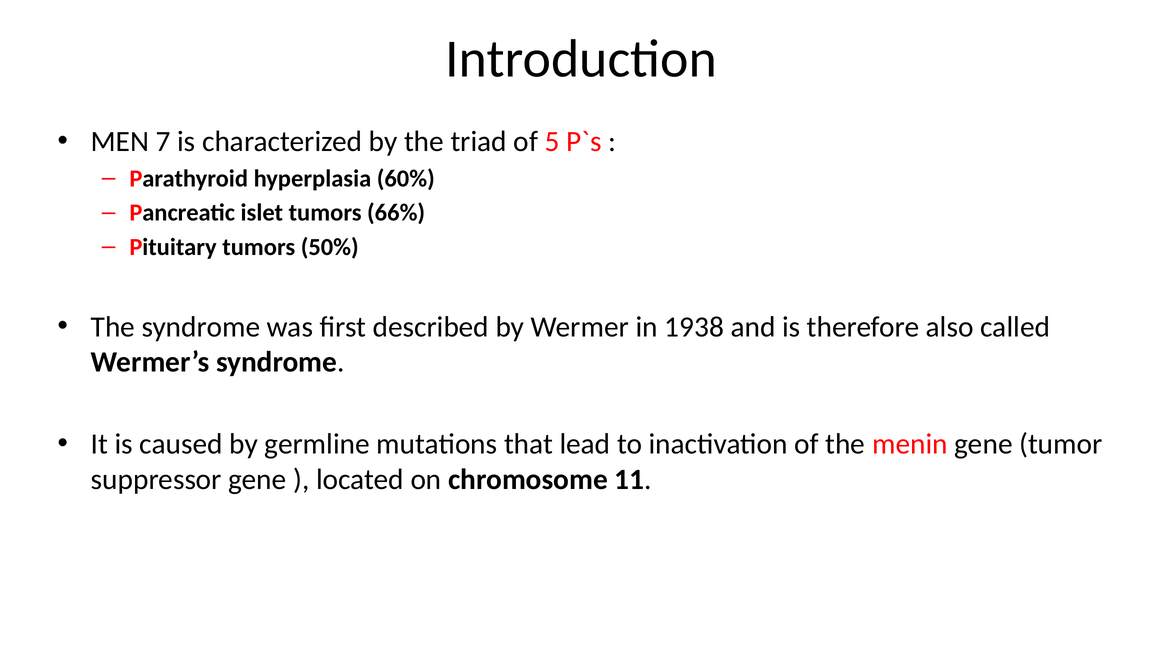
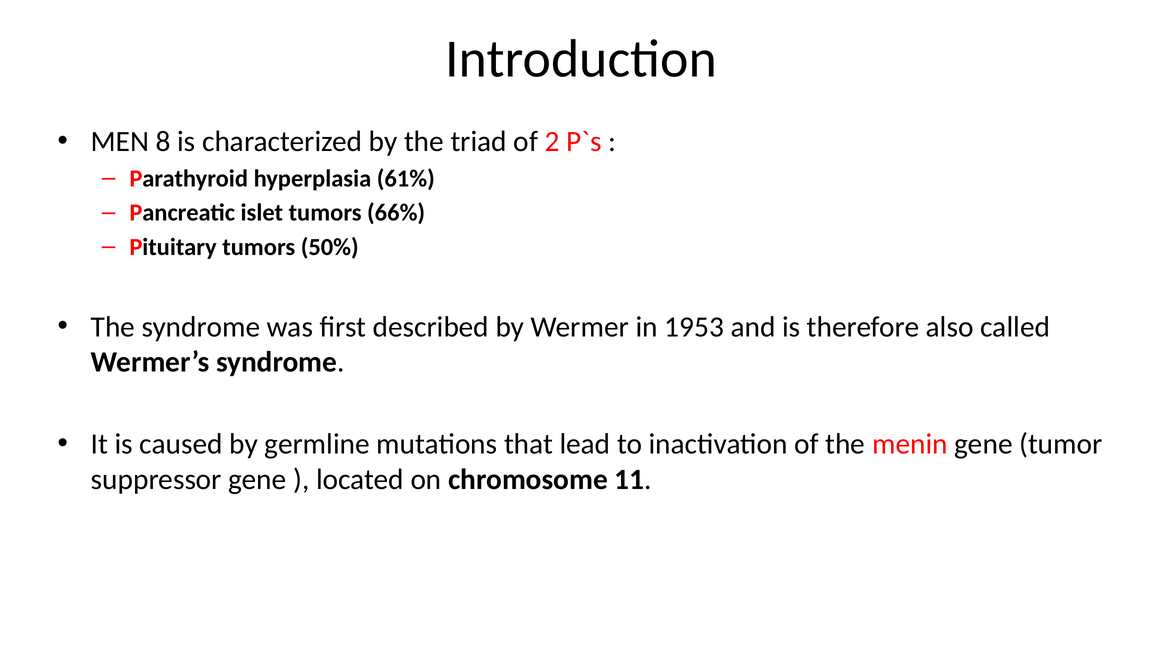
7: 7 -> 8 (163, 142)
5: 5 -> 2 (552, 142)
60%: 60% -> 61% (406, 179)
1938: 1938 -> 1953 (694, 327)
